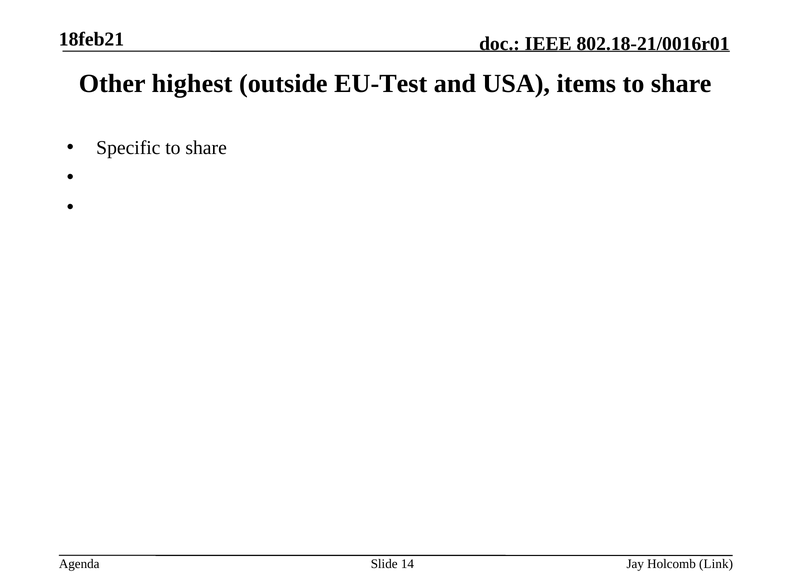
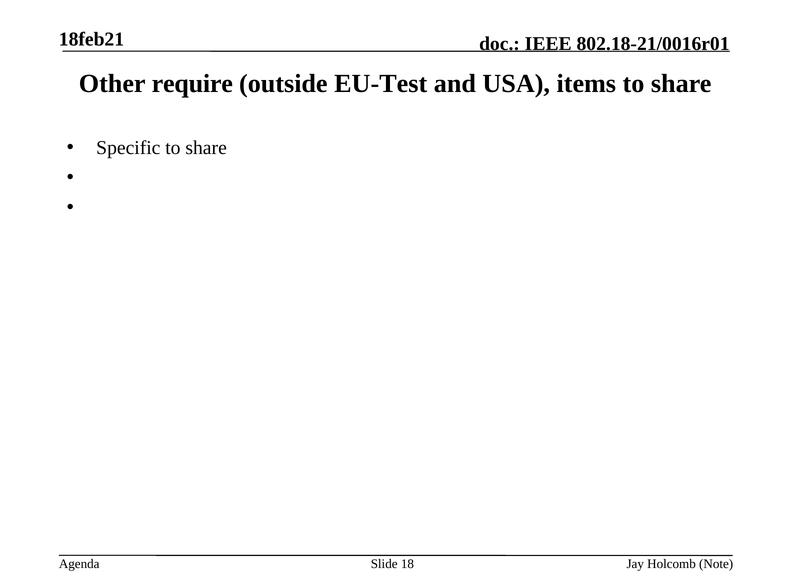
highest: highest -> require (192, 84)
14: 14 -> 18 (407, 565)
Link: Link -> Note (716, 565)
